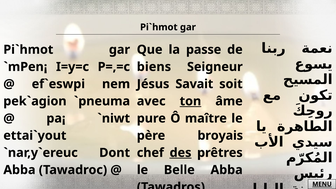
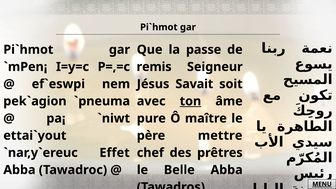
biens: biens -> remis (154, 67)
broyais: broyais -> mettre (220, 136)
Dont: Dont -> Effet (115, 153)
des underline: present -> none (181, 153)
